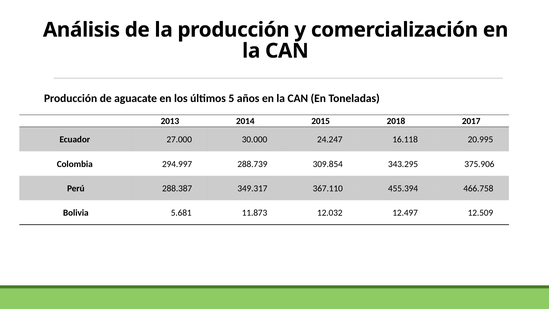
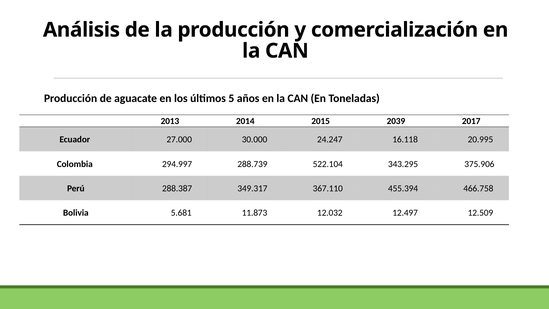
2018: 2018 -> 2039 (396, 121)
309.854: 309.854 -> 522.104 (328, 164)
